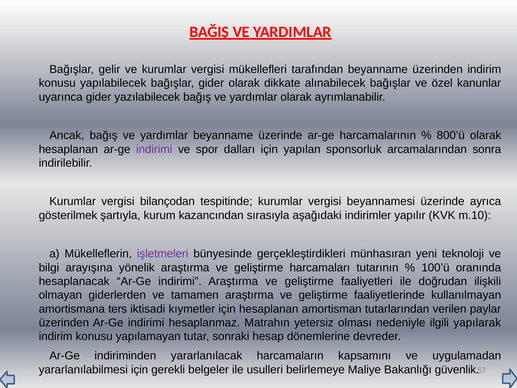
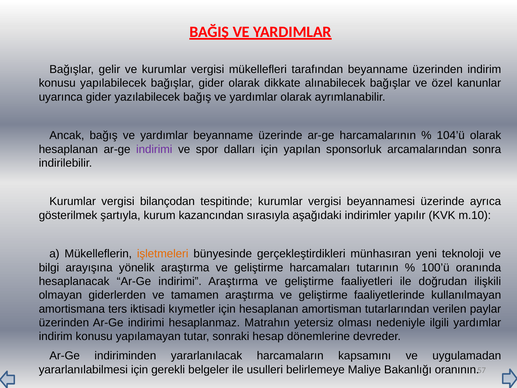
800’ü: 800’ü -> 104’ü (451, 135)
işletmeleri colour: purple -> orange (163, 254)
ilgili yapılarak: yapılarak -> yardımlar (477, 323)
güvenlik: güvenlik -> oranının (457, 369)
